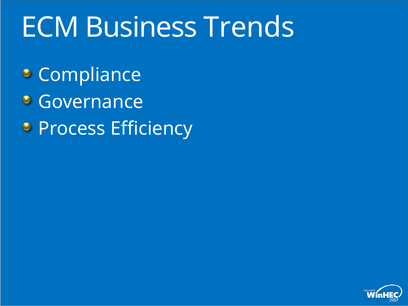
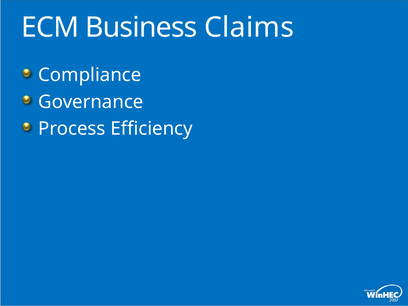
Trends: Trends -> Claims (249, 27)
